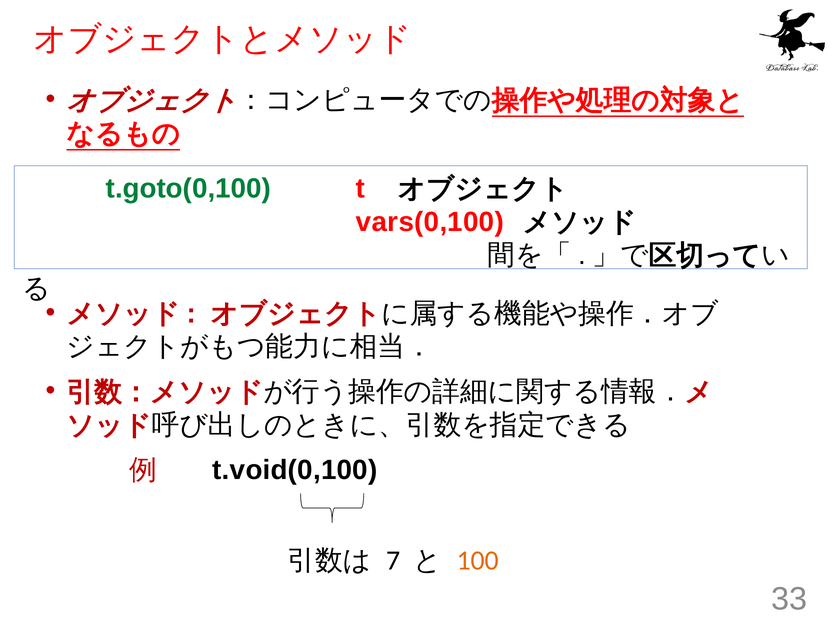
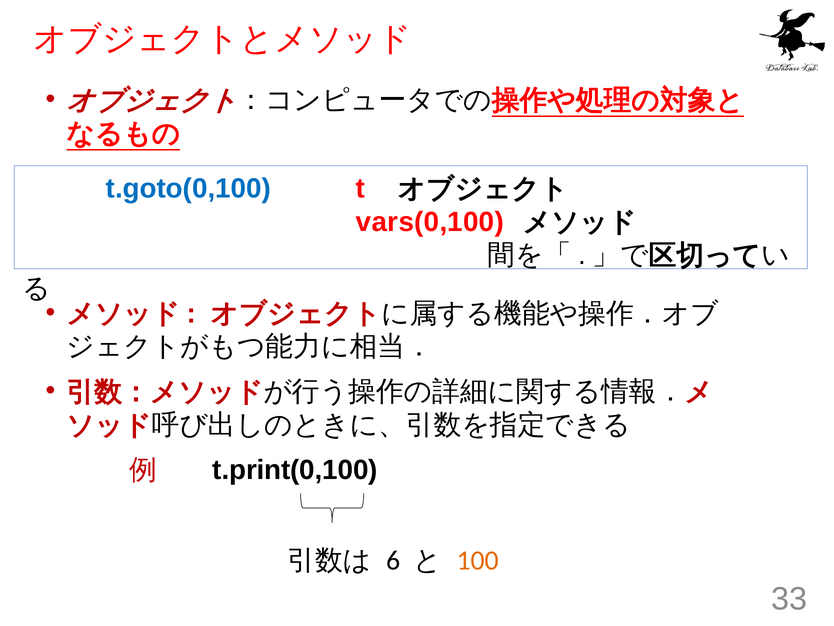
t.goto(0,100 colour: green -> blue (188, 188)
t.void(0,100: t.void(0,100 -> t.print(0,100 (295, 470)
7: 7 -> 6 (393, 560)
